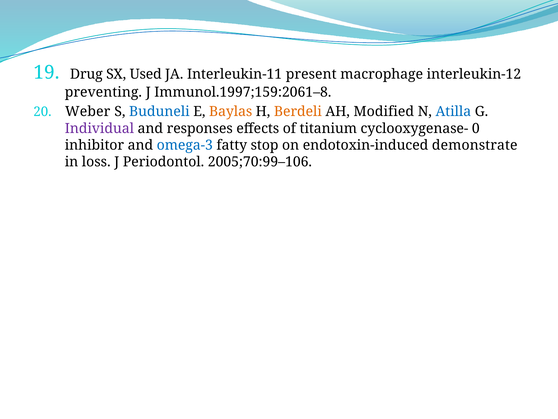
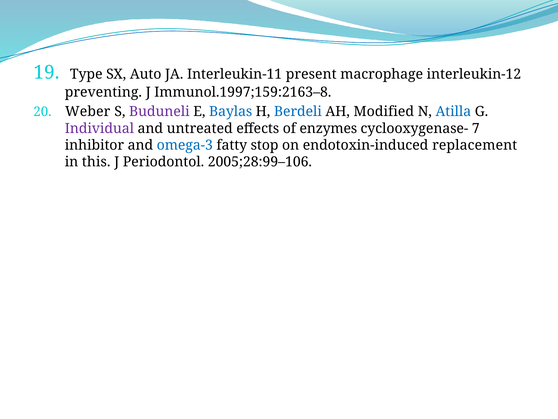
Drug: Drug -> Type (86, 74)
Used: Used -> Auto (146, 74)
Immunol.1997;159:2061–8: Immunol.1997;159:2061–8 -> Immunol.1997;159:2163–8 (243, 92)
Buduneli colour: blue -> purple (159, 112)
Baylas colour: orange -> blue (231, 112)
Berdeli colour: orange -> blue (298, 112)
responses: responses -> untreated (200, 128)
titanium: titanium -> enzymes (328, 128)
0: 0 -> 7 (476, 128)
demonstrate: demonstrate -> replacement (475, 145)
loss: loss -> this (96, 162)
2005;70:99–106: 2005;70:99–106 -> 2005;28:99–106 (260, 162)
